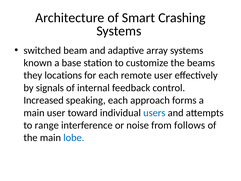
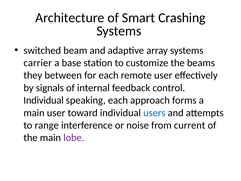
known: known -> carrier (38, 63)
locations: locations -> between (63, 75)
Increased: Increased -> Individual (44, 100)
follows: follows -> current (190, 125)
lobe colour: blue -> purple (74, 138)
